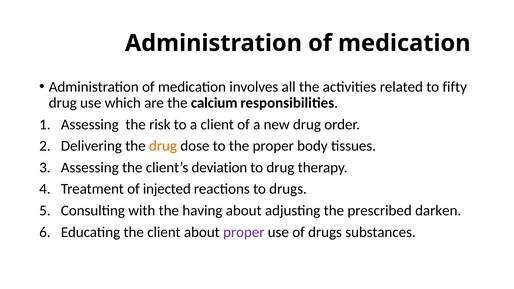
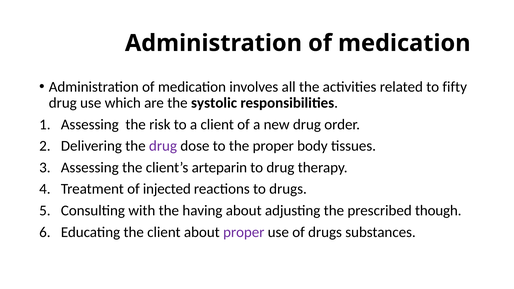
calcium: calcium -> systolic (214, 103)
drug colour: orange -> purple (163, 146)
deviation: deviation -> arteparin (219, 168)
darken: darken -> though (438, 211)
